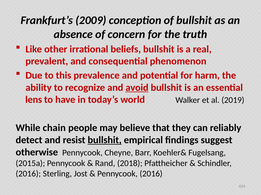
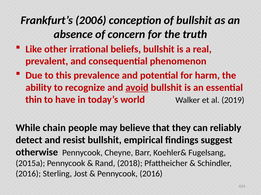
2009: 2009 -> 2006 (91, 20)
lens: lens -> thin (34, 100)
bullshit underline: present -> none (105, 140)
